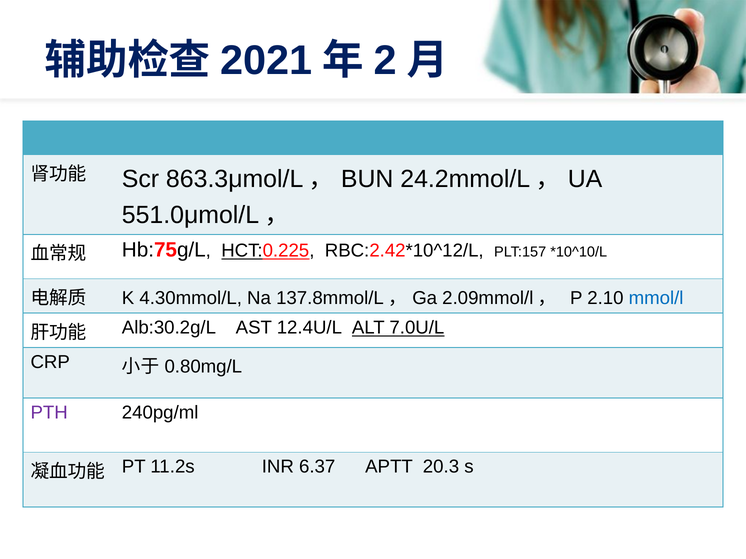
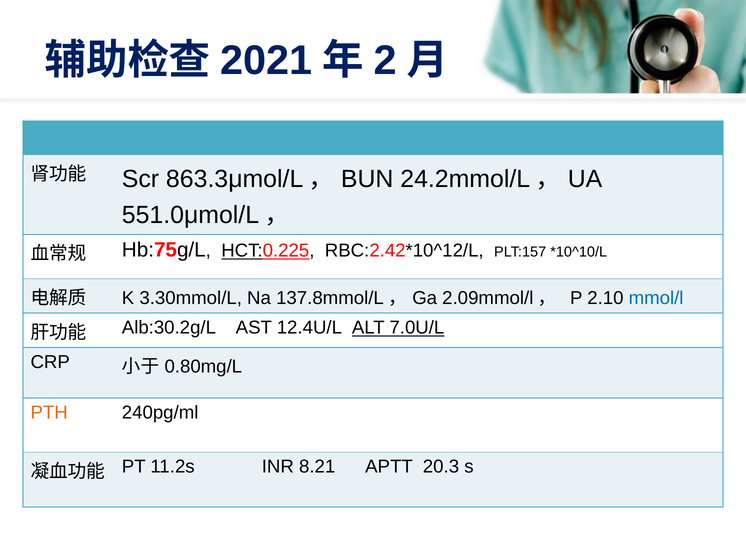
4.30mmol/L: 4.30mmol/L -> 3.30mmol/L (191, 298)
PTH colour: purple -> orange (49, 413)
6.37: 6.37 -> 8.21 (317, 467)
